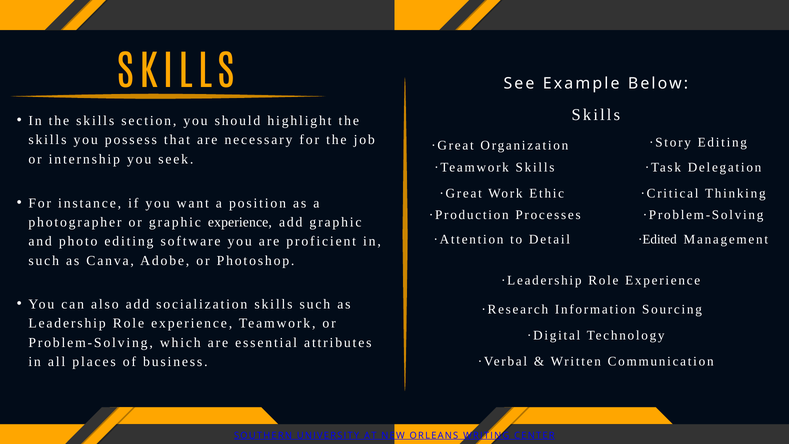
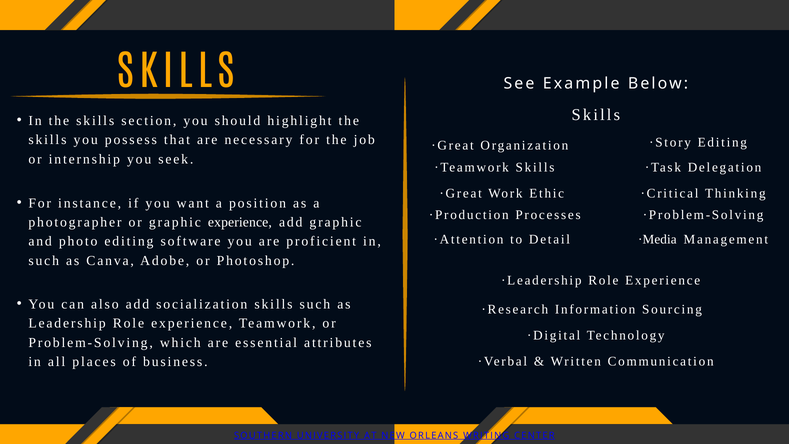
·Edited: ·Edited -> ·Media (657, 239)
